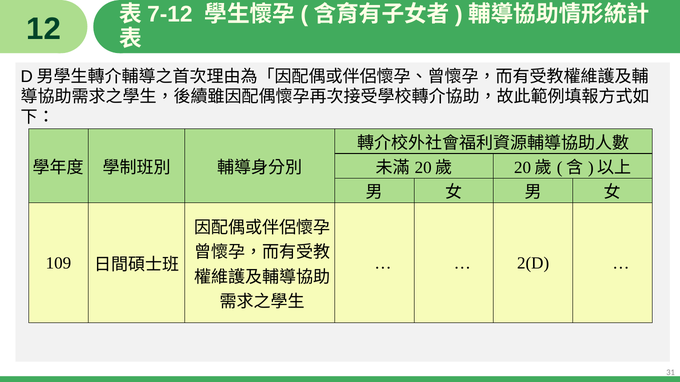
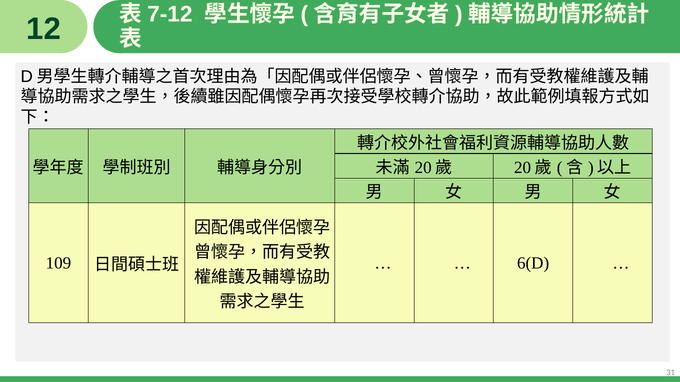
2(D: 2(D -> 6(D (533, 263)
